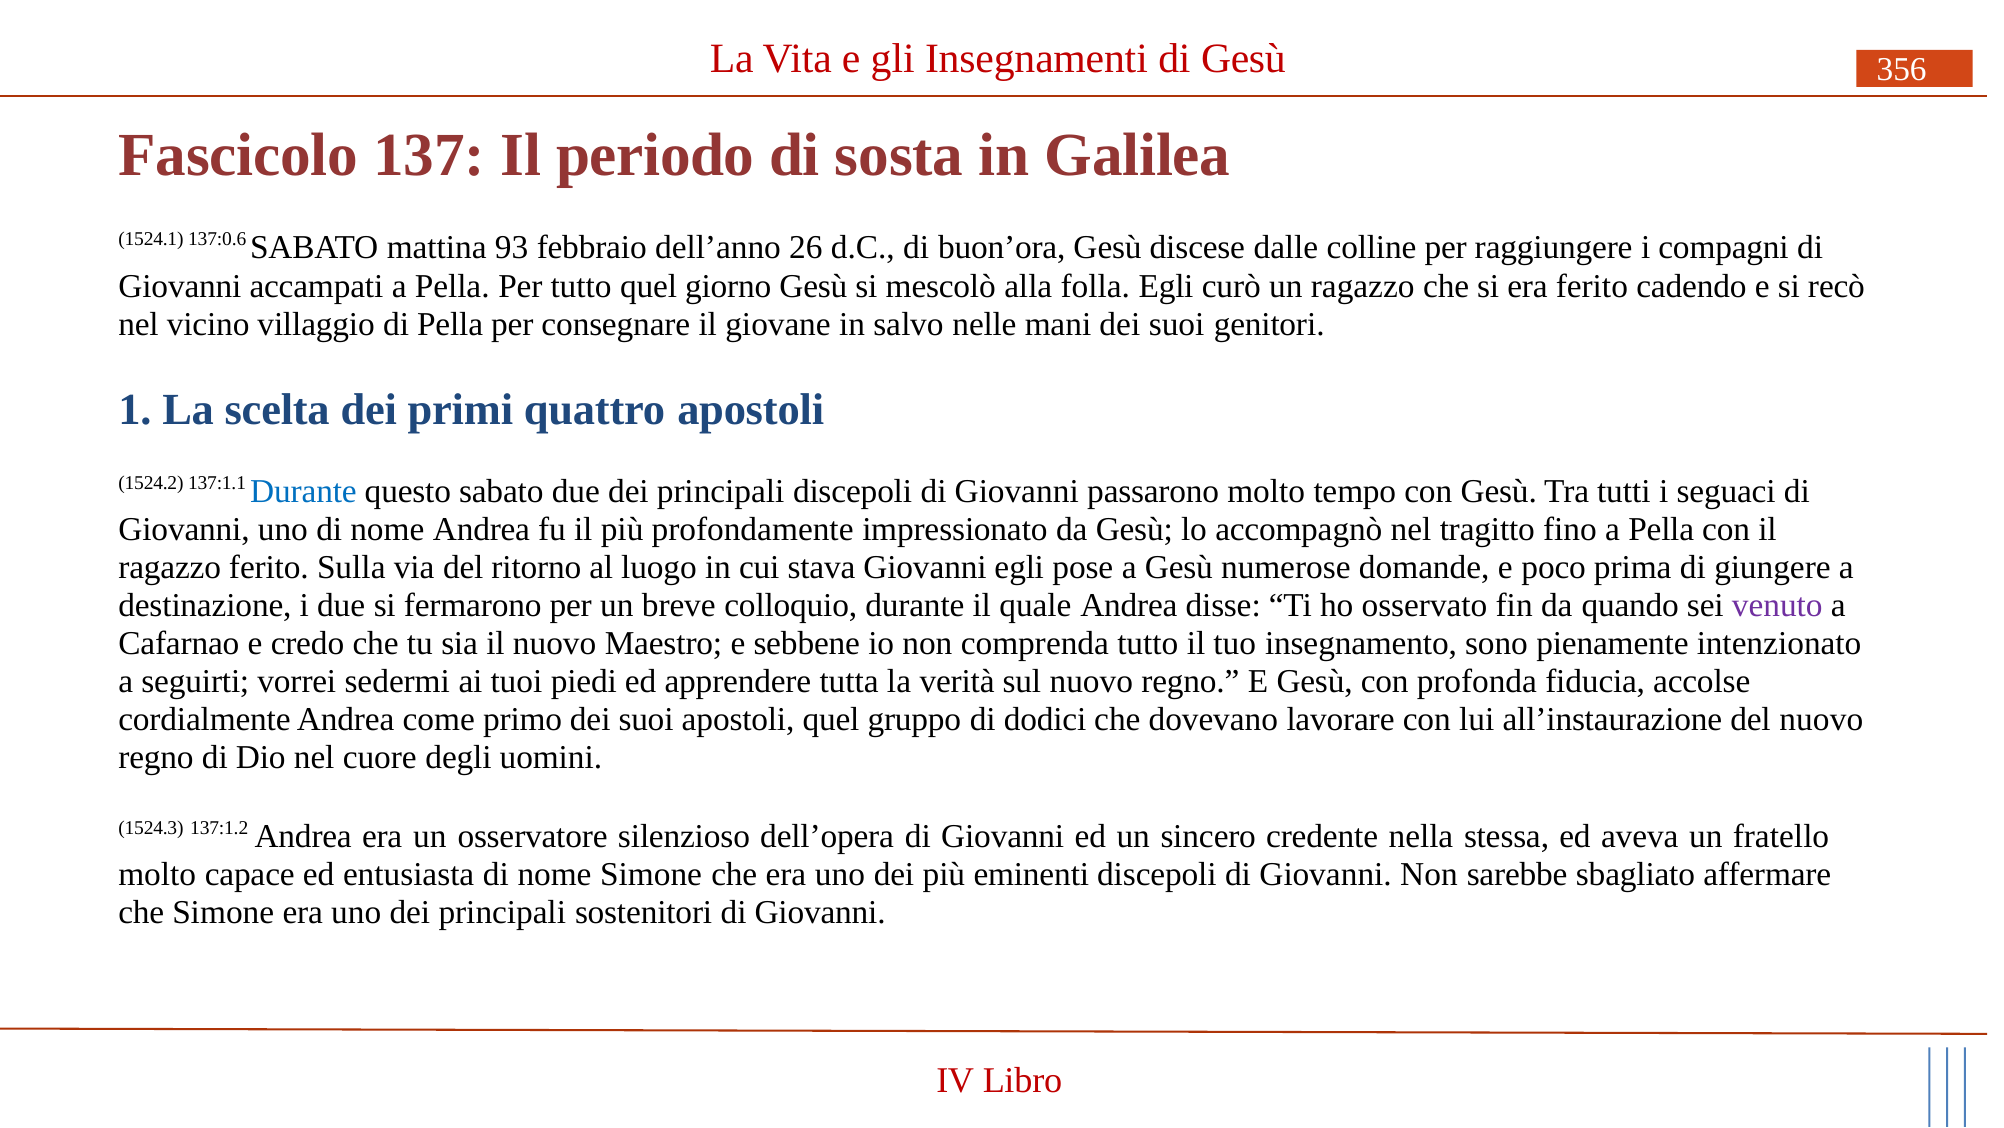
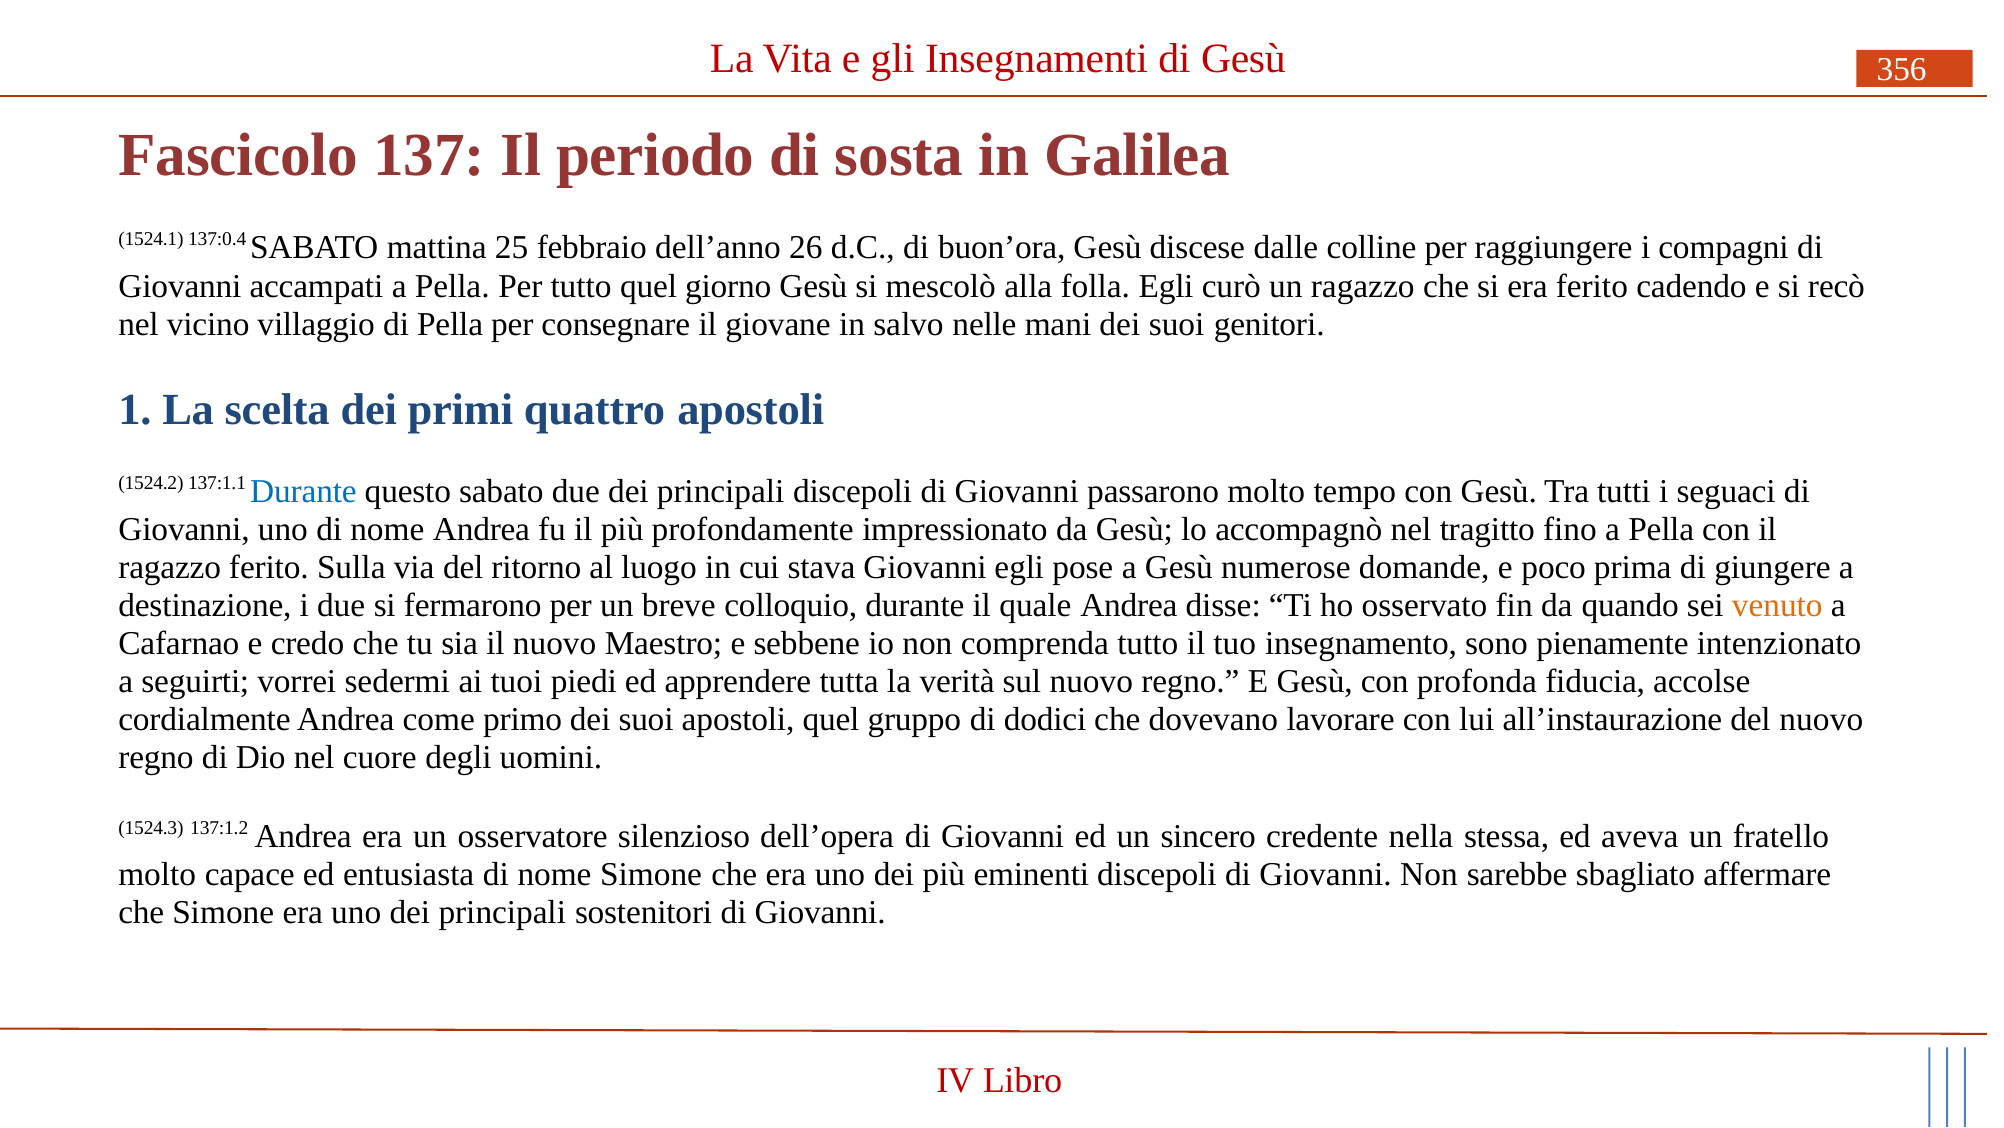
137:0.6: 137:0.6 -> 137:0.4 (217, 240)
93: 93 -> 25 (512, 248)
venuto colour: purple -> orange (1777, 606)
